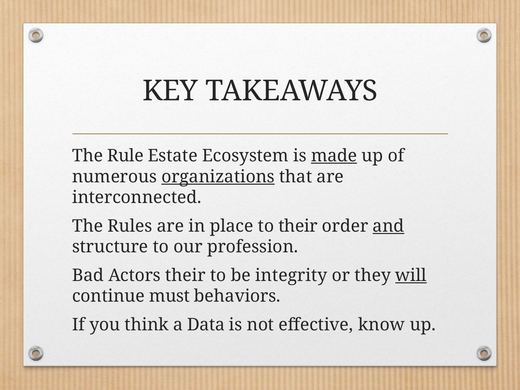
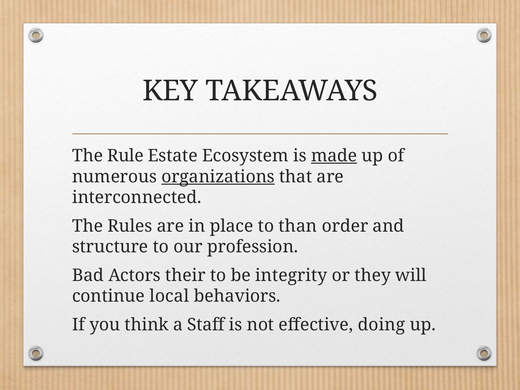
to their: their -> than (298, 226)
and underline: present -> none (388, 226)
will underline: present -> none (411, 275)
must: must -> local (169, 296)
Data: Data -> Staff (206, 325)
know: know -> doing (381, 325)
